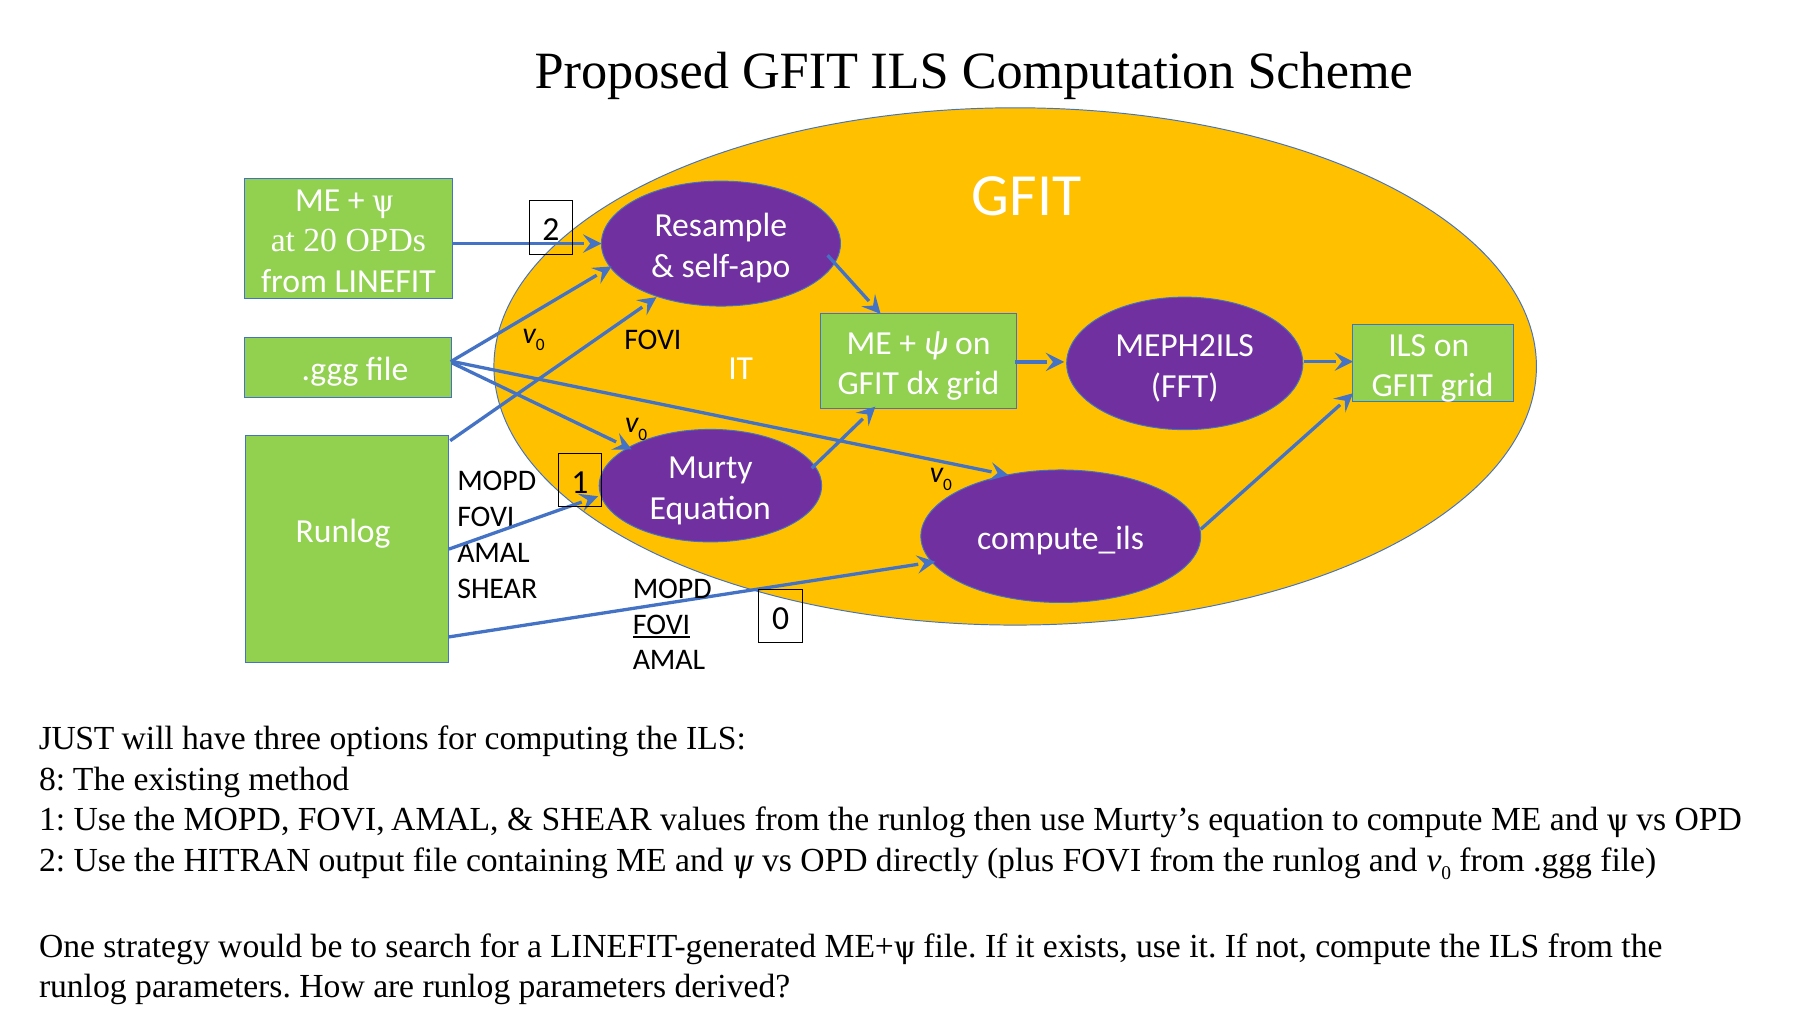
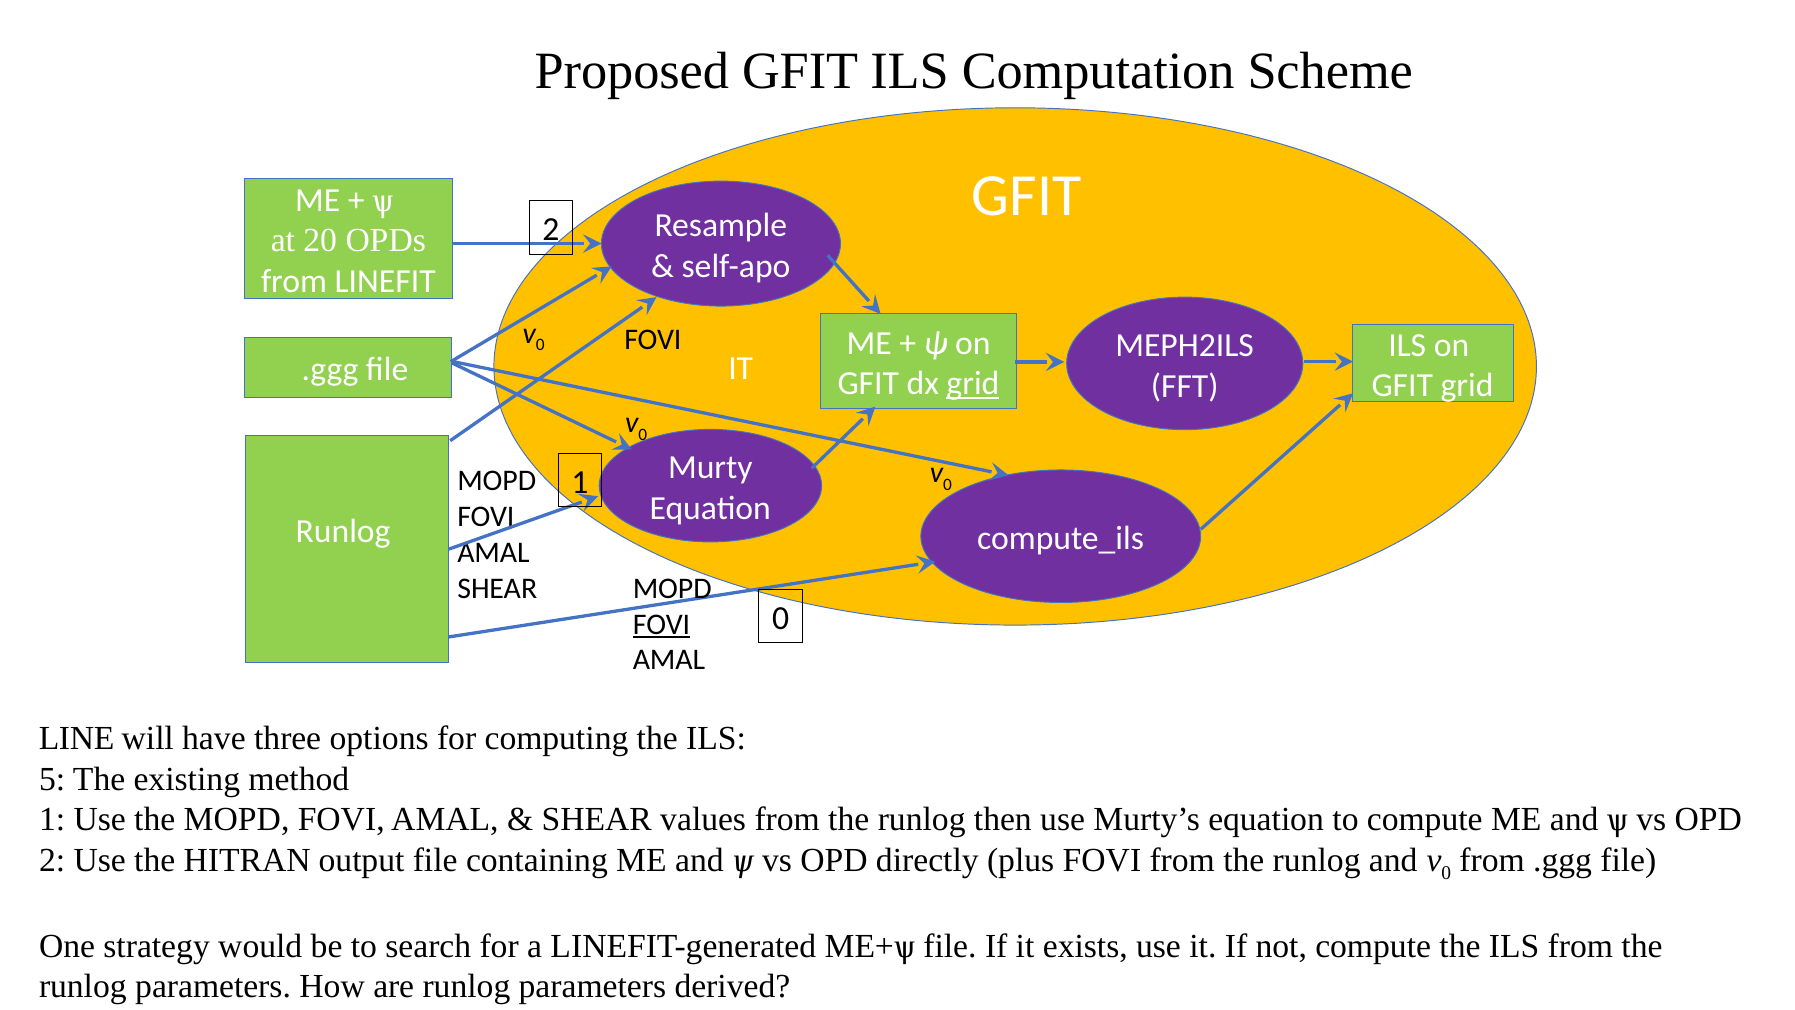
grid underline: none -> present (973, 383)
JUST: JUST -> LINE (77, 738)
8: 8 -> 5 (52, 779)
